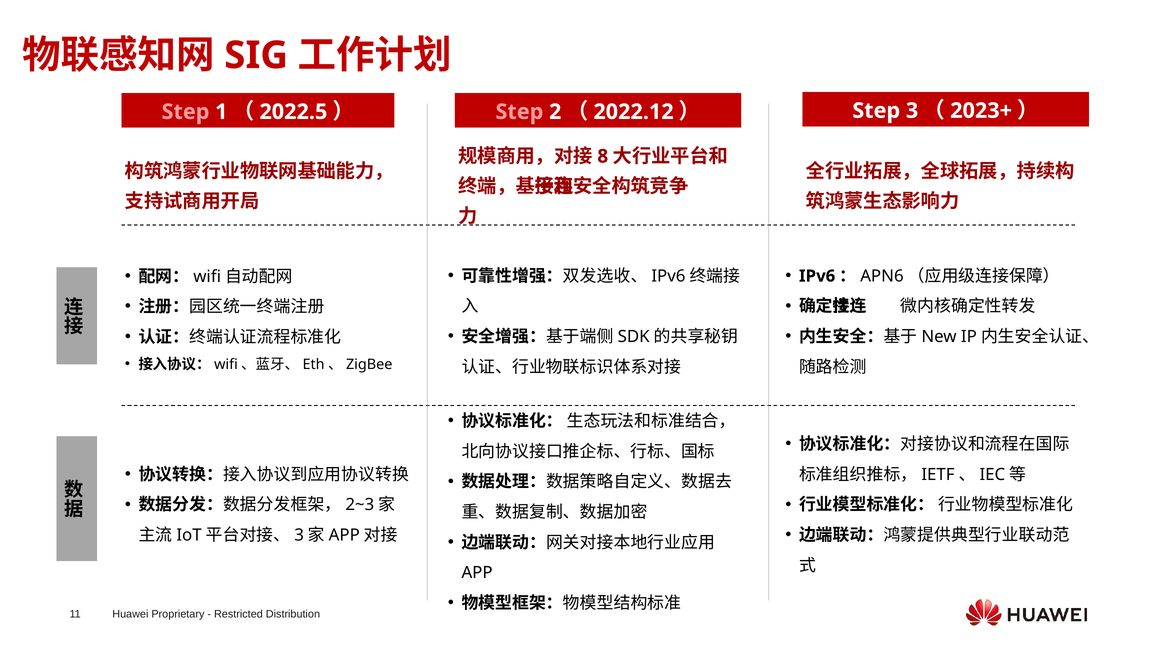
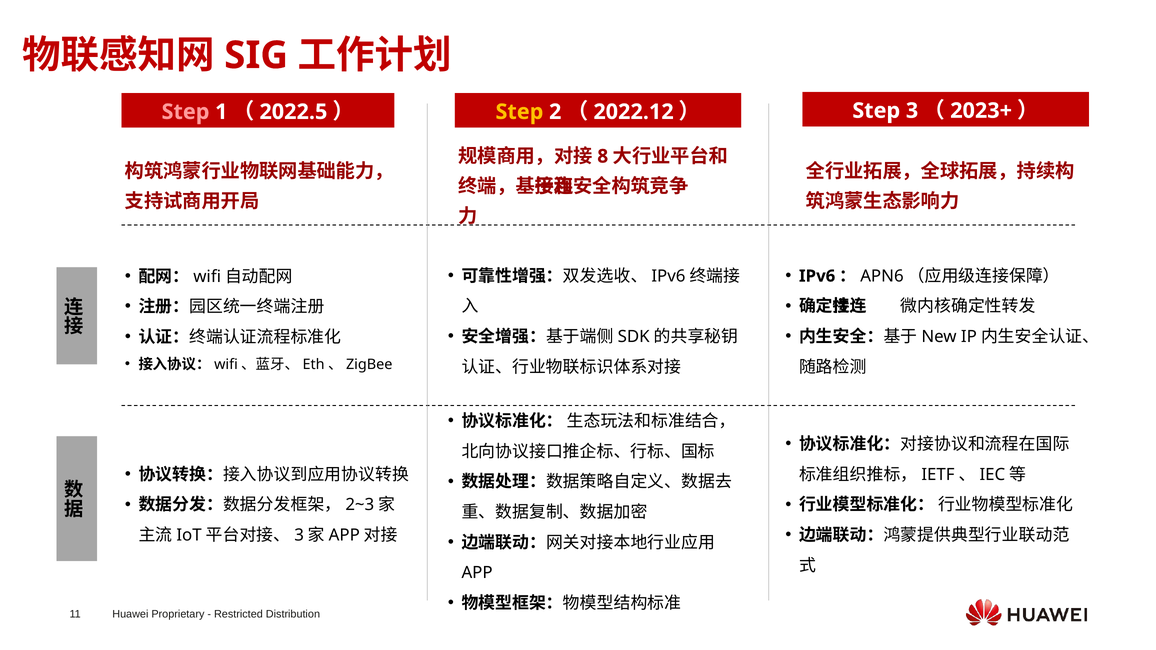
Step colour: pink -> yellow (519, 112)
